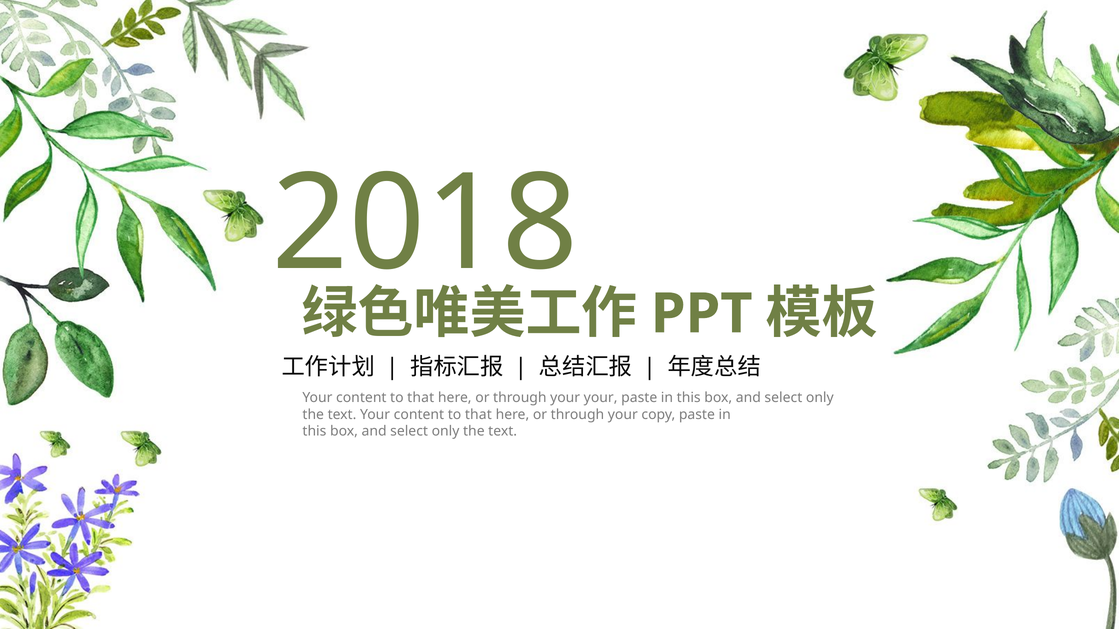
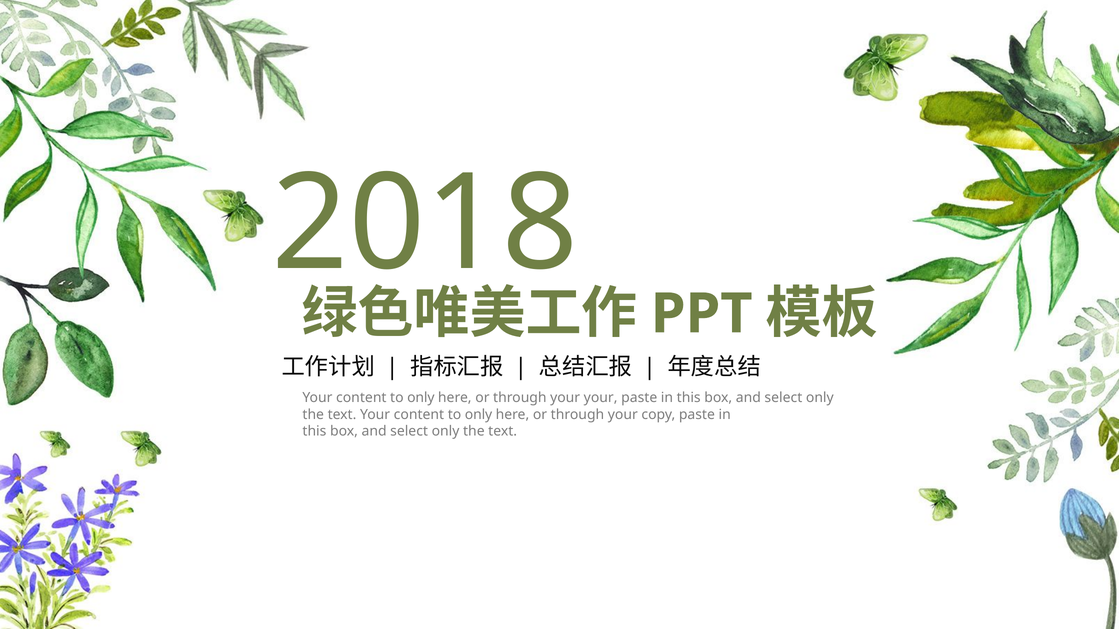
that: that -> only (421, 398)
that: that -> only (479, 415)
